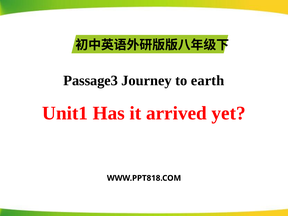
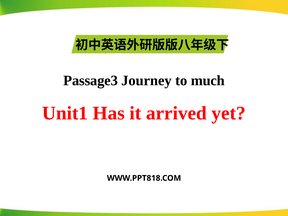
earth: earth -> much (208, 81)
